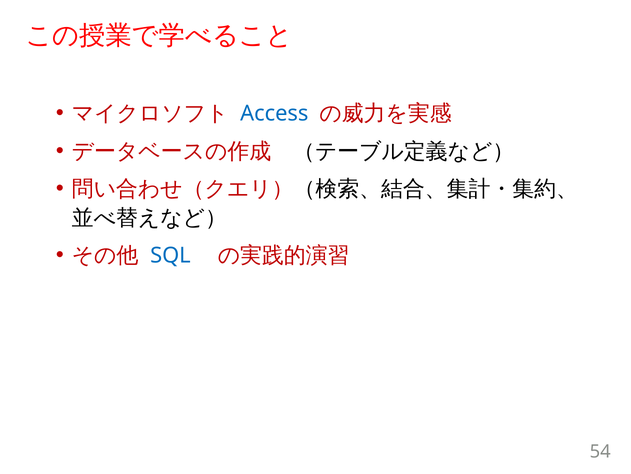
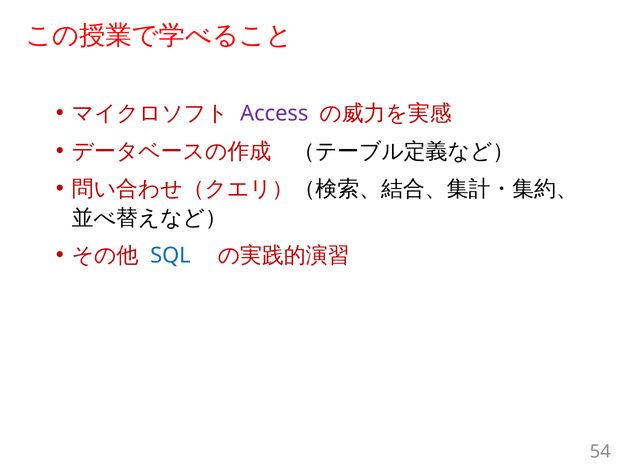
Access colour: blue -> purple (274, 113)
